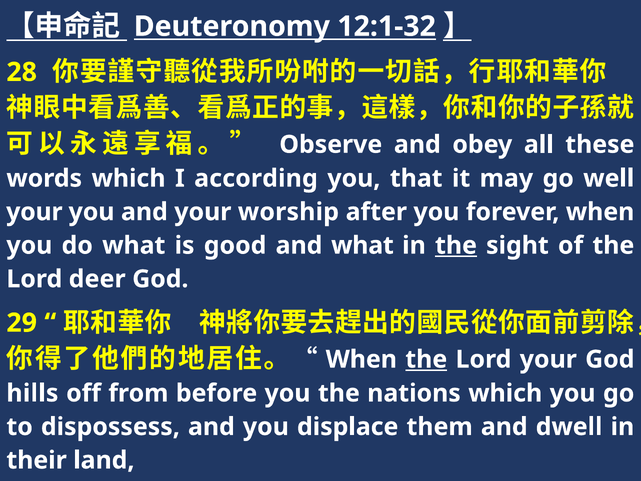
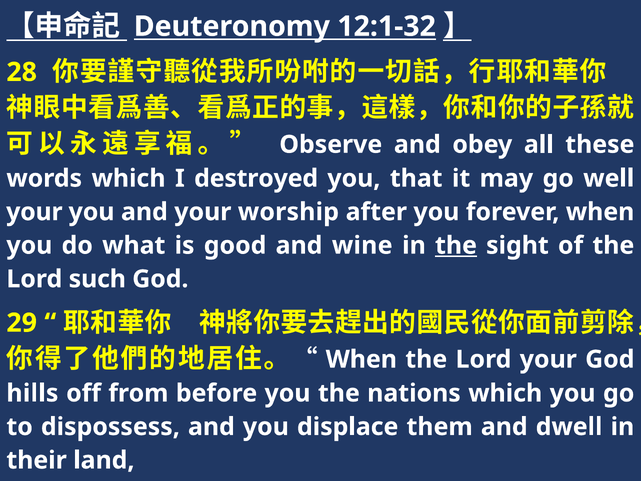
according: according -> destroyed (256, 178)
and what: what -> wine (362, 245)
deer: deer -> such (97, 279)
the underline: present -> none (426, 359)
